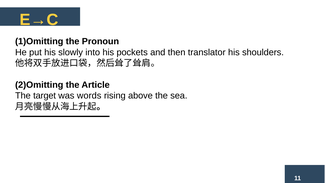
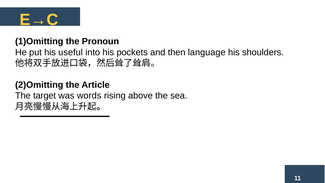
slowly: slowly -> useful (71, 52)
translator: translator -> language (207, 52)
